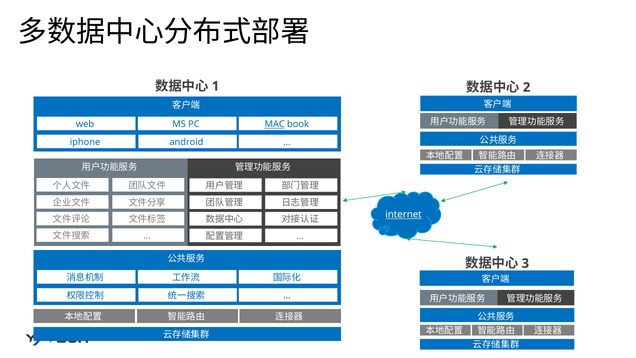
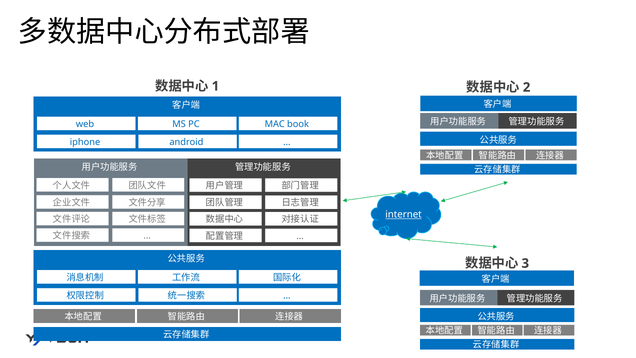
MAC underline: present -> none (275, 124)
